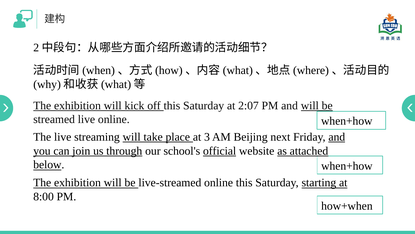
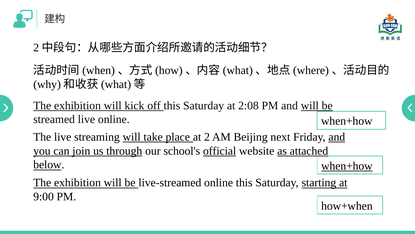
2:07: 2:07 -> 2:08 (248, 105)
3: 3 -> 2 (207, 137)
when+how underline: none -> present (347, 166)
8:00: 8:00 -> 9:00 (44, 196)
